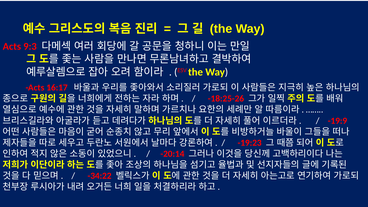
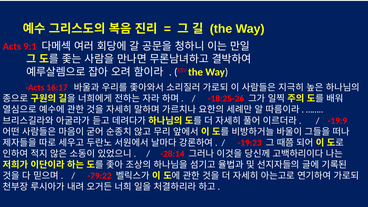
9:3: 9:3 -> 9:1 (30, 46)
-20:14: -20:14 -> -28:14 (172, 154)
-34:22: -34:22 -> -79:22 (99, 176)
